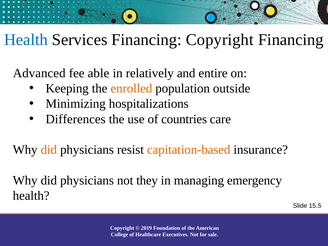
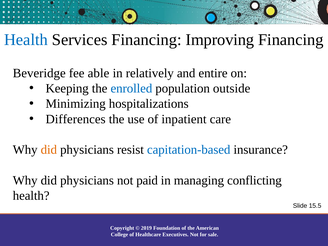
Financing Copyright: Copyright -> Improving (220, 40)
Advanced: Advanced -> Beveridge (39, 73)
enrolled colour: orange -> blue (131, 88)
countries: countries -> inpatient (184, 119)
capitation-based colour: orange -> blue (189, 150)
they: they -> paid (147, 180)
emergency: emergency -> conflicting (254, 180)
